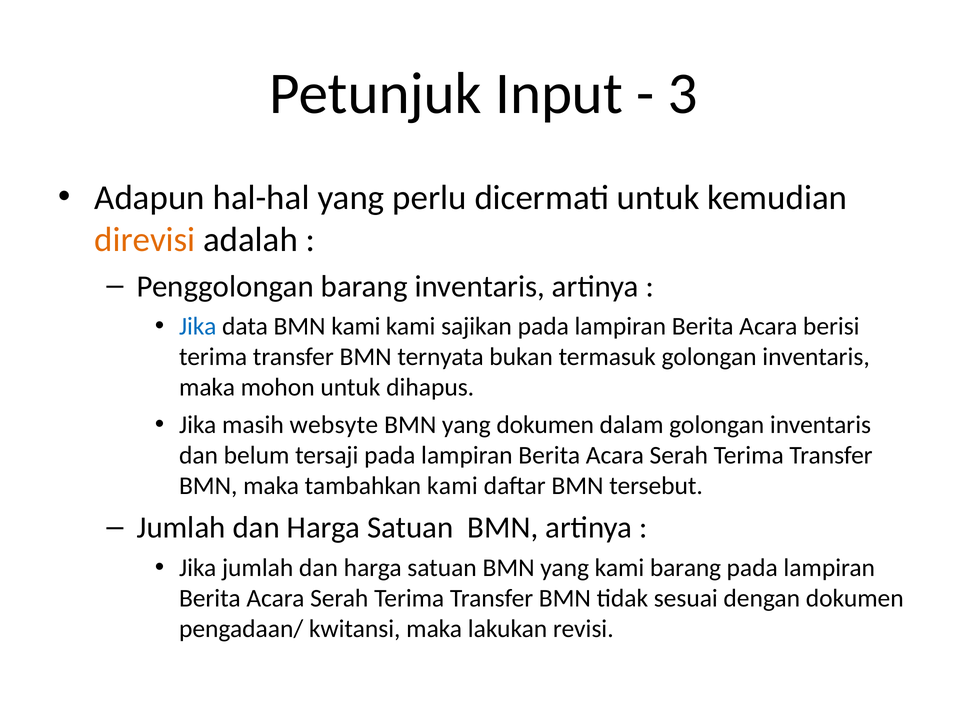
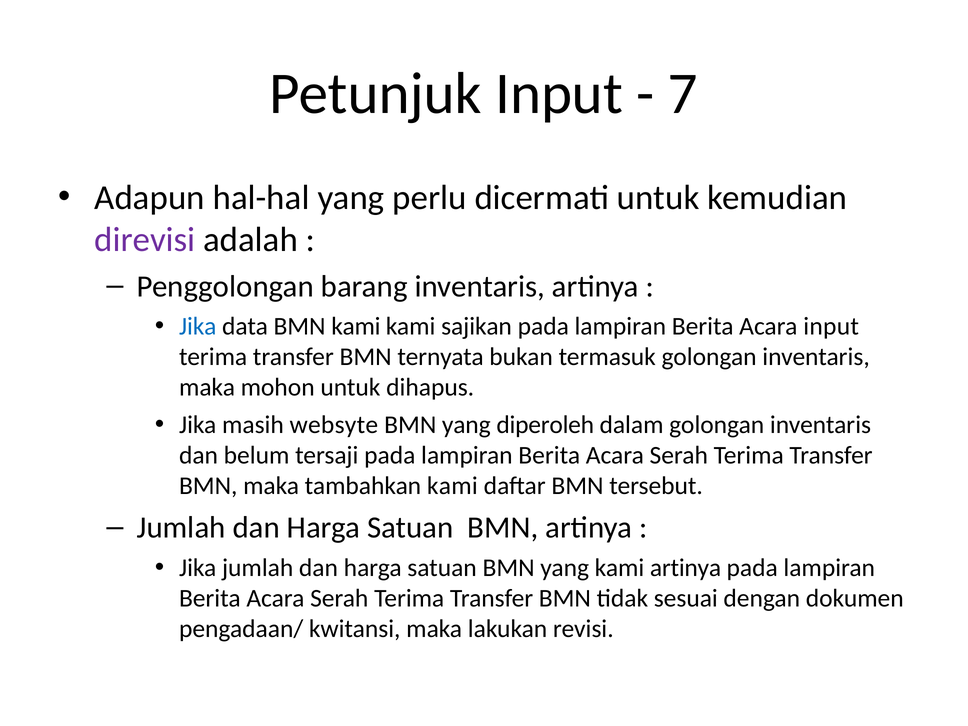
3: 3 -> 7 (683, 94)
direvisi colour: orange -> purple (145, 240)
Acara berisi: berisi -> input (831, 326)
yang dokumen: dokumen -> diperoleh (545, 425)
kami barang: barang -> artinya (686, 568)
